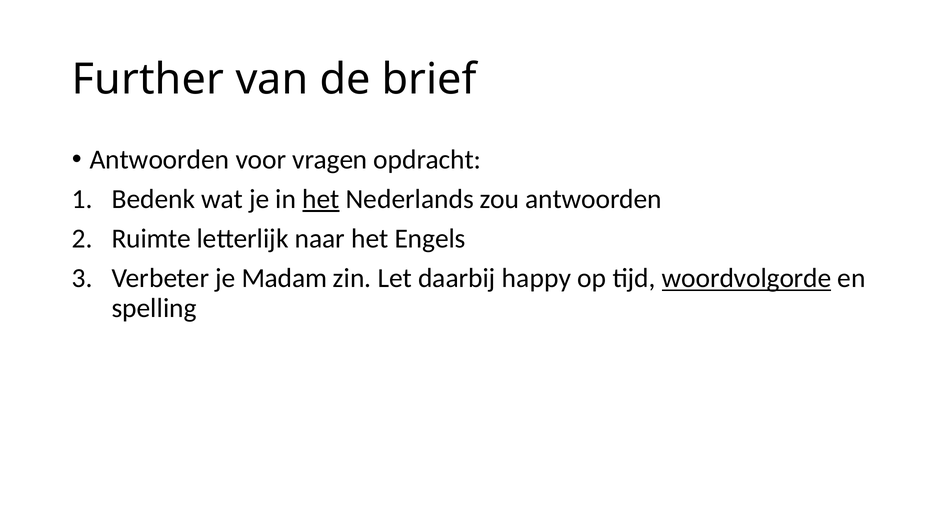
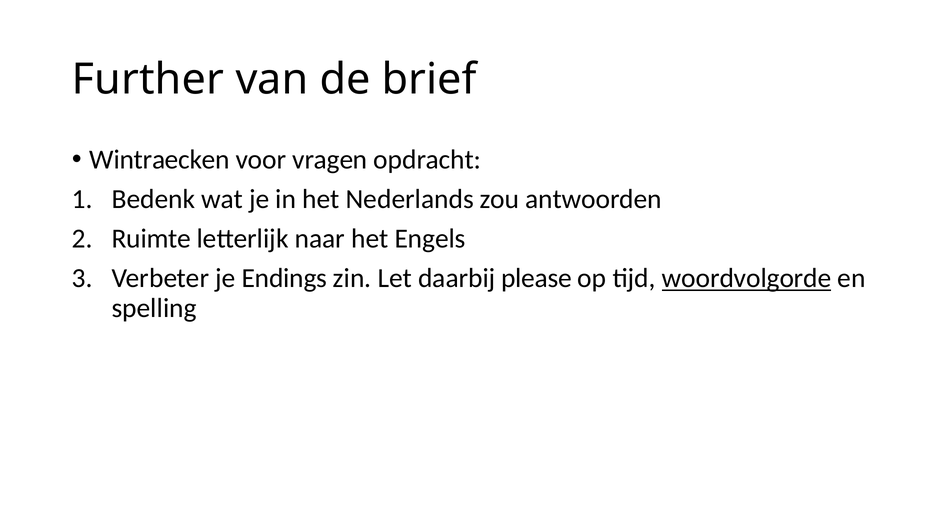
Antwoorden: Antwoorden -> Wintraecken (160, 159)
het underline: present -> none (321, 199)
Madam: Madam -> Endings (284, 278)
happy: happy -> please (537, 278)
